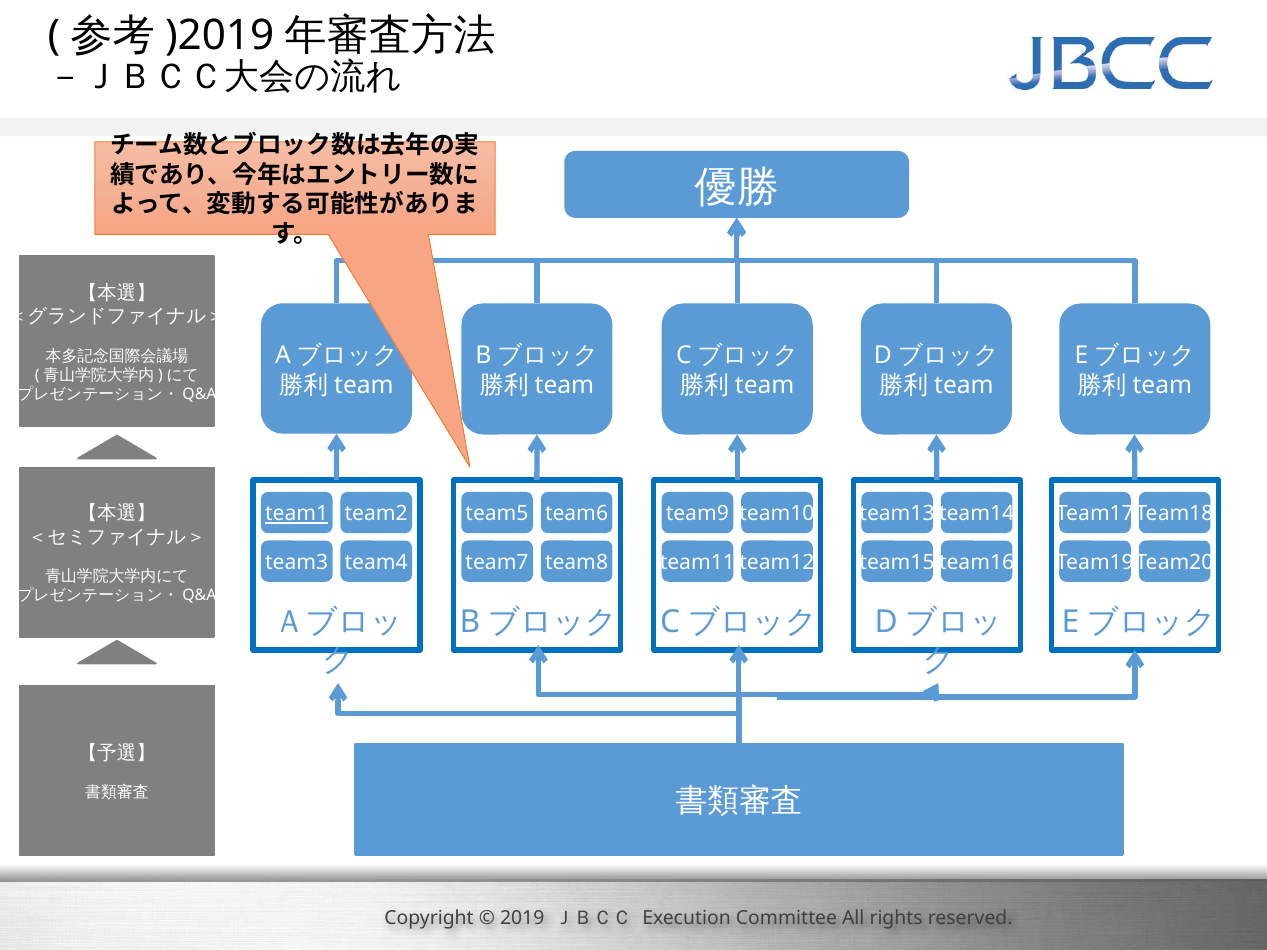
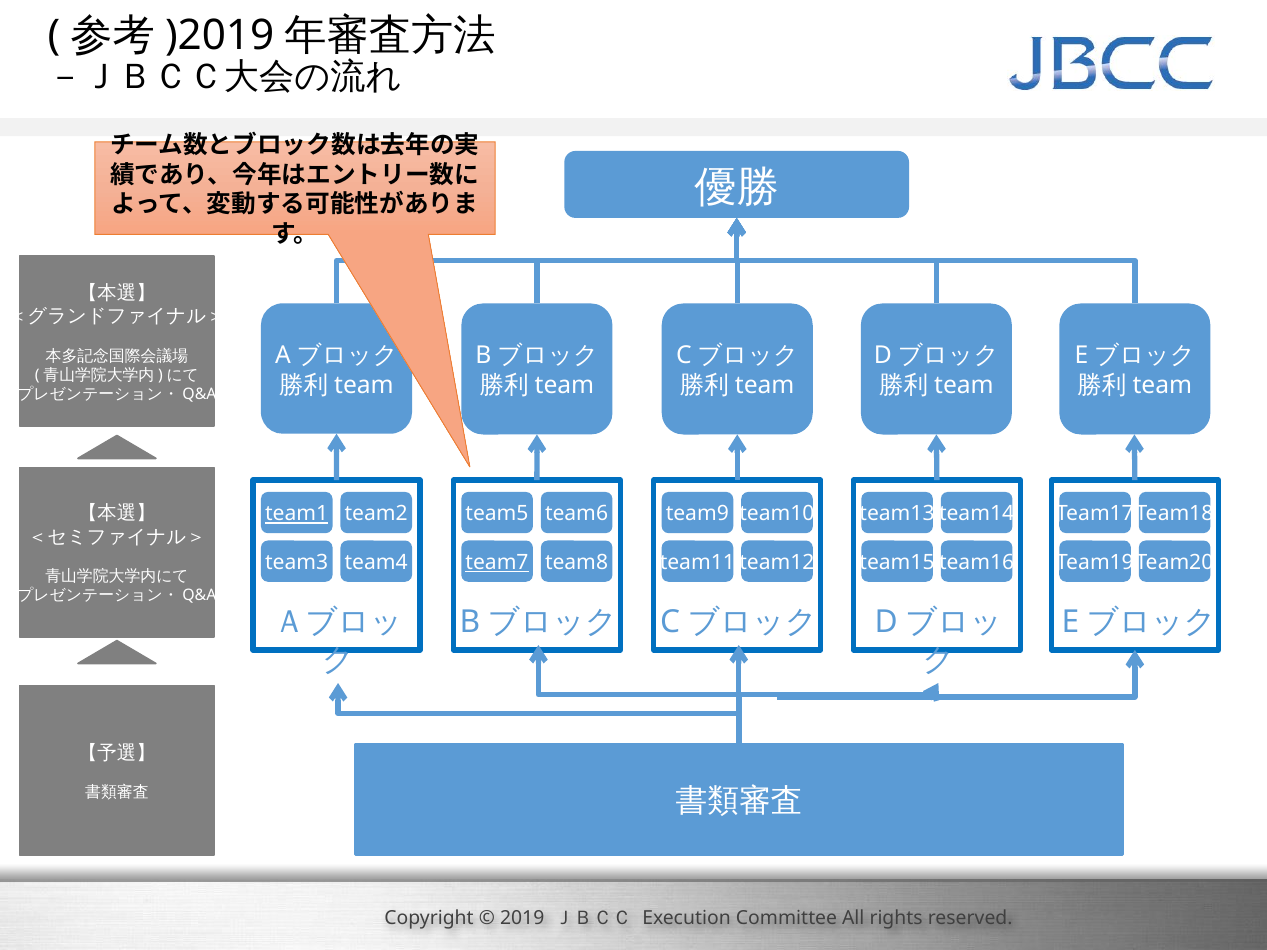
team7 underline: none -> present (497, 563)
